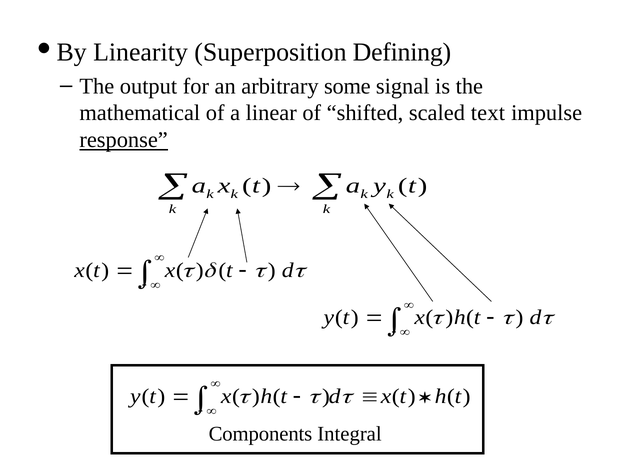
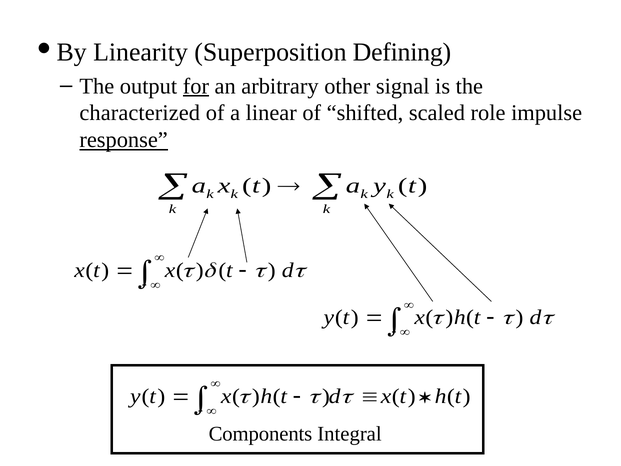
for underline: none -> present (196, 86)
some: some -> other (347, 86)
mathematical: mathematical -> characterized (140, 113)
text: text -> role (488, 113)
